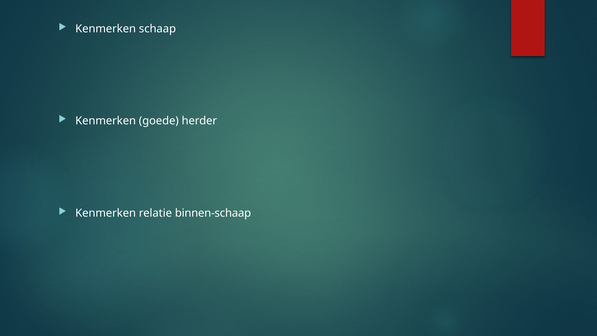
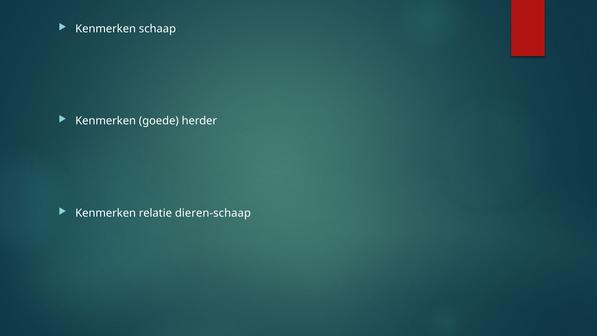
binnen-schaap: binnen-schaap -> dieren-schaap (213, 213)
